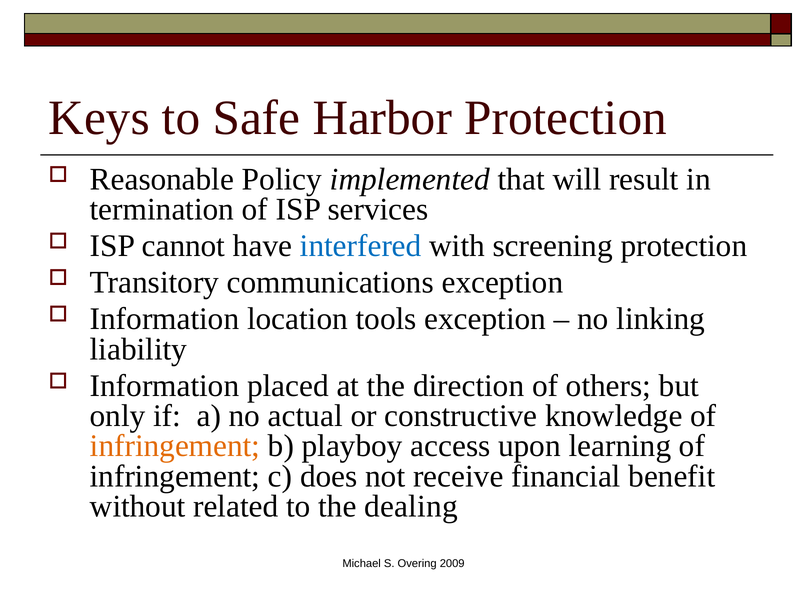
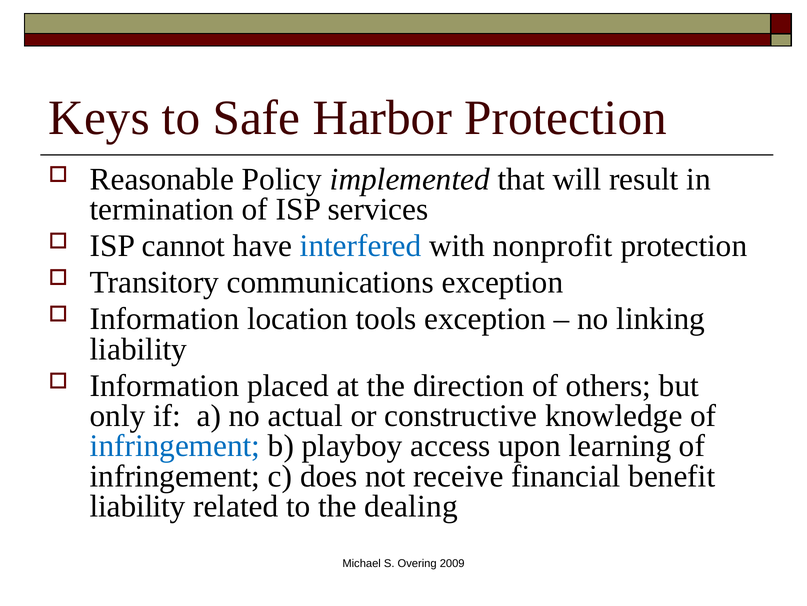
screening: screening -> nonprofit (553, 246)
infringement colour: orange -> blue (175, 446)
without: without -> liability (138, 506)
